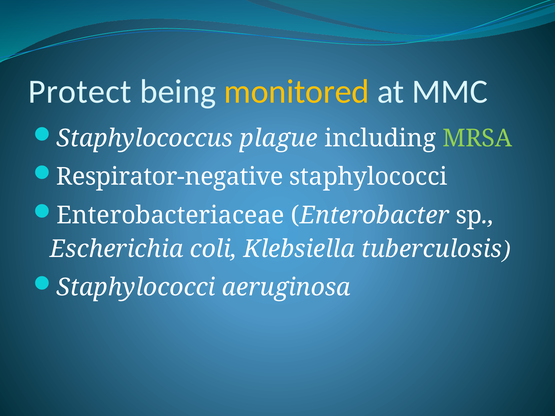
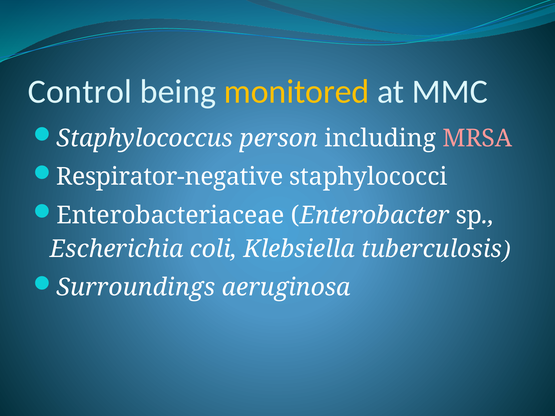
Protect: Protect -> Control (80, 92)
plague: plague -> person (279, 138)
MRSA colour: light green -> pink (477, 138)
Staphylococci: Staphylococci -> Surroundings (136, 288)
